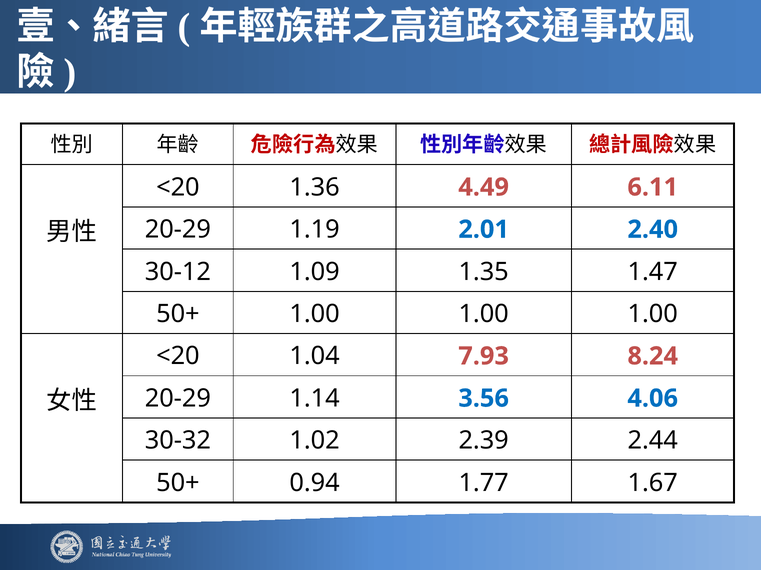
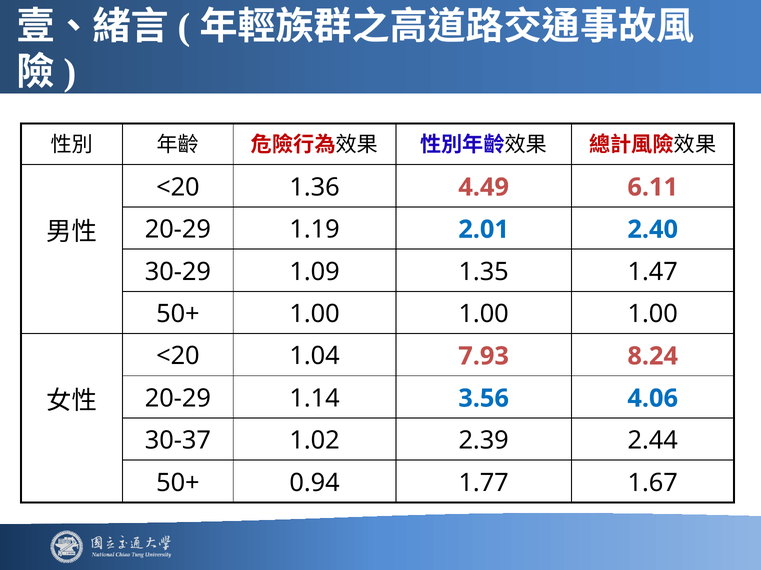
30-12: 30-12 -> 30-29 (178, 272)
30-32: 30-32 -> 30-37 (178, 441)
